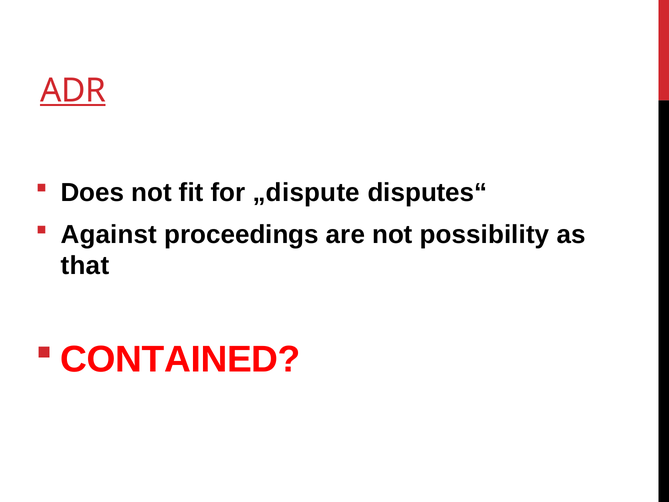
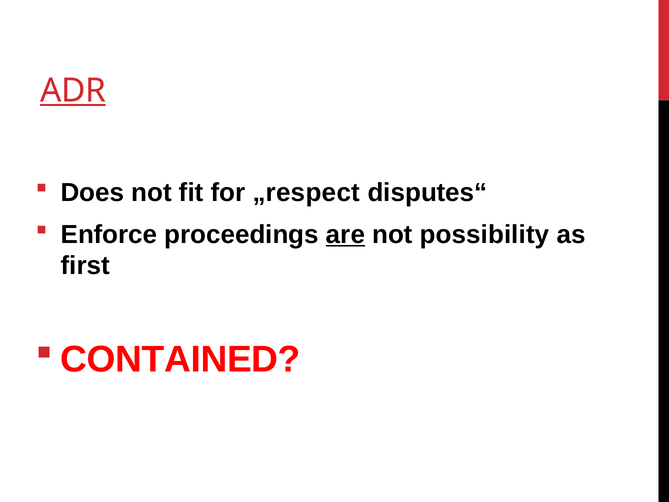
„dispute: „dispute -> „respect (306, 193)
Against: Against -> Enforce (109, 235)
are underline: none -> present (345, 235)
that: that -> first (85, 266)
